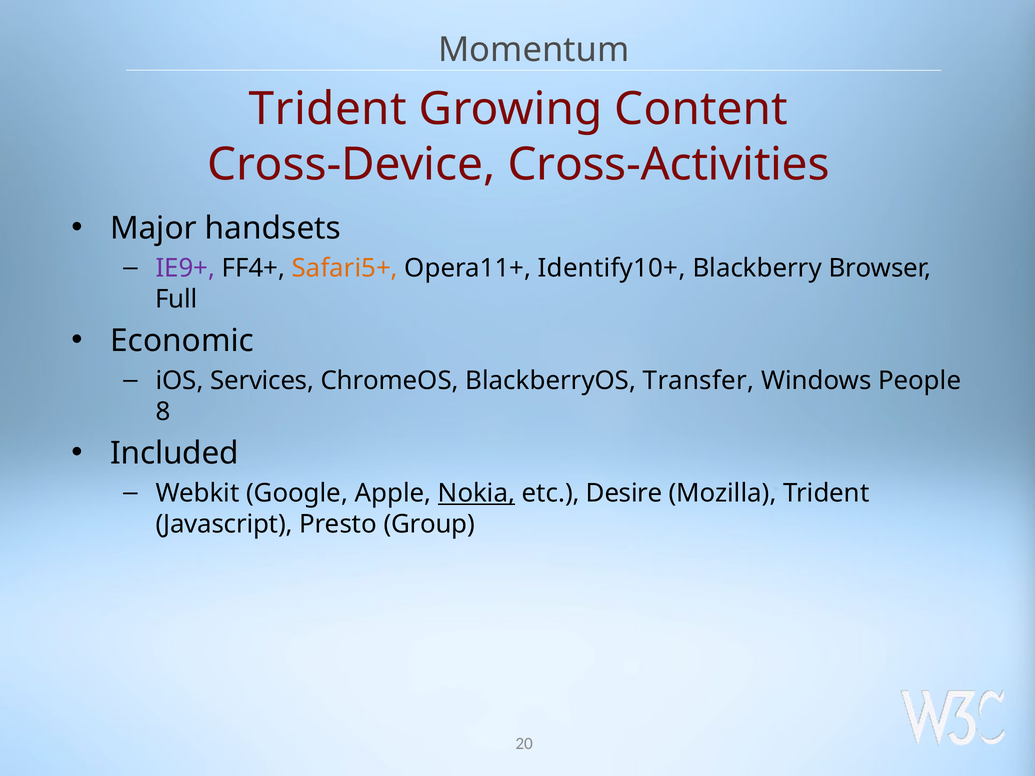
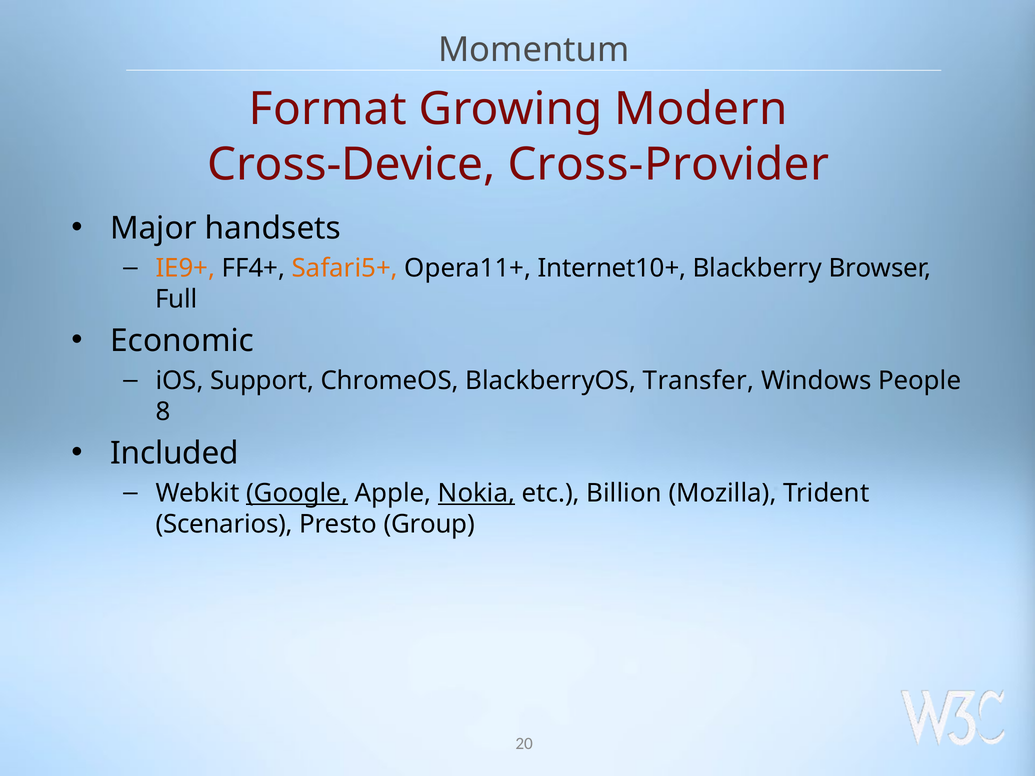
Trident: Trident -> Format (328, 109)
Content: Content -> Modern (701, 109)
Cross-Activities: Cross-Activities -> Cross-Provider (668, 164)
IE9+ colour: purple -> orange (185, 268)
Identify10+: Identify10+ -> Internet10+ (612, 268)
Services: Services -> Support (262, 381)
Google underline: none -> present (297, 493)
Desire: Desire -> Billion (624, 493)
Javascript: Javascript -> Scenarios (224, 524)
